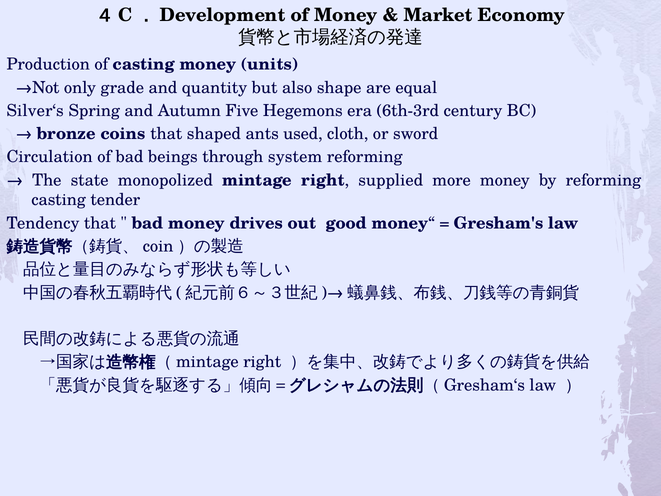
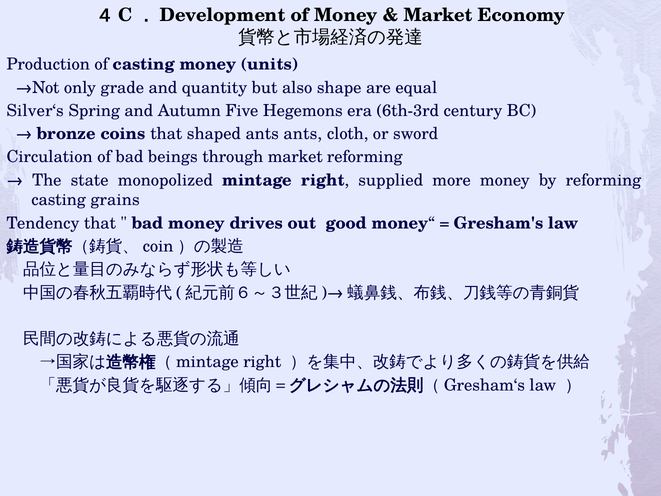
ants used: used -> ants (303, 134)
through system: system -> market (295, 157)
tender: tender -> grains (115, 200)
